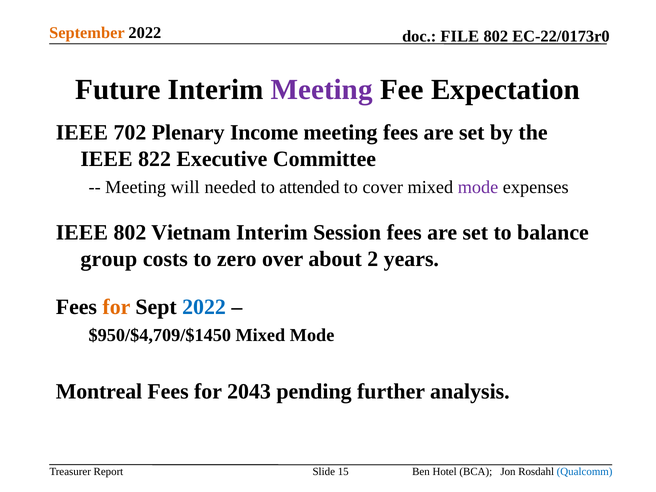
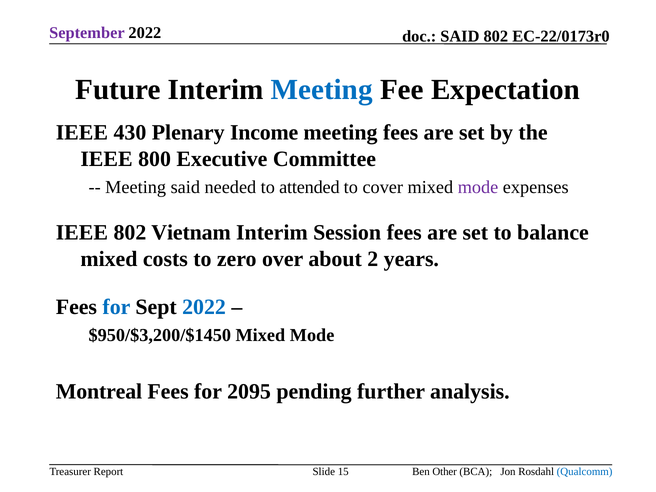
September colour: orange -> purple (87, 33)
FILE: FILE -> SAID (460, 36)
Meeting colour: purple -> blue (322, 89)
702: 702 -> 430 (130, 133)
822: 822 -> 800 (155, 159)
Meeting will: will -> said (185, 187)
group: group -> mixed (109, 259)
for colour: orange -> blue (116, 307)
$950/$4,709/$1450: $950/$4,709/$1450 -> $950/$3,200/$1450 (160, 335)
2043: 2043 -> 2095 (249, 392)
Hotel: Hotel -> Other (445, 472)
